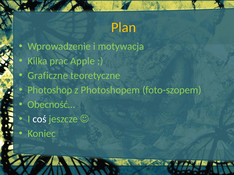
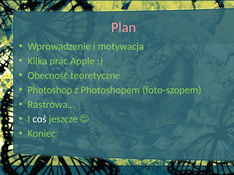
Plan colour: yellow -> pink (124, 27)
Graficzne: Graficzne -> Obecność (48, 76)
Obecność…: Obecność… -> Rastrowa… (51, 105)
